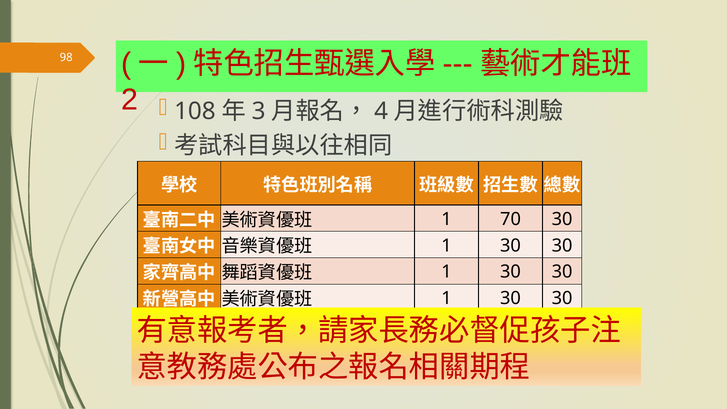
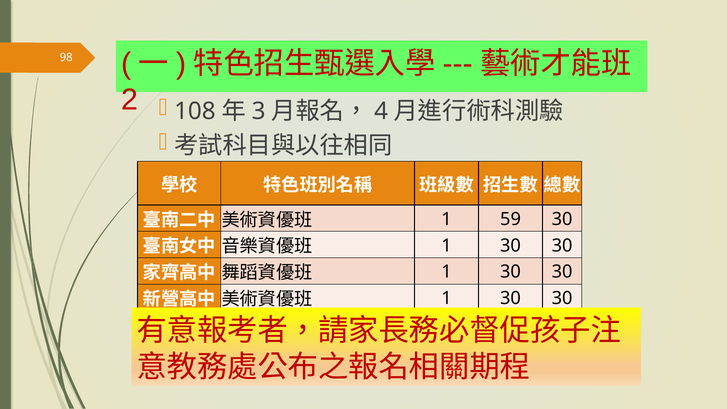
70: 70 -> 59 (511, 219)
